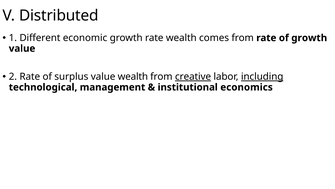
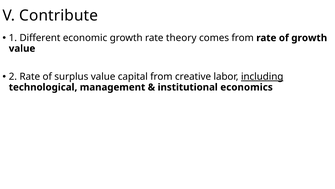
Distributed: Distributed -> Contribute (59, 16)
rate wealth: wealth -> theory (181, 38)
value wealth: wealth -> capital (133, 76)
creative underline: present -> none (193, 76)
